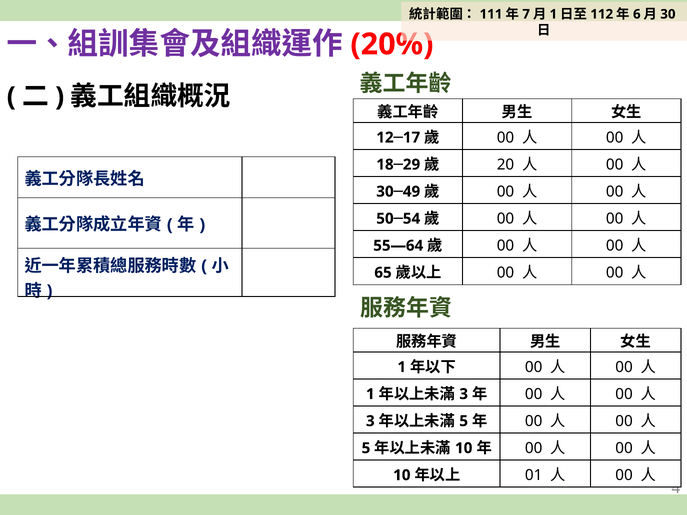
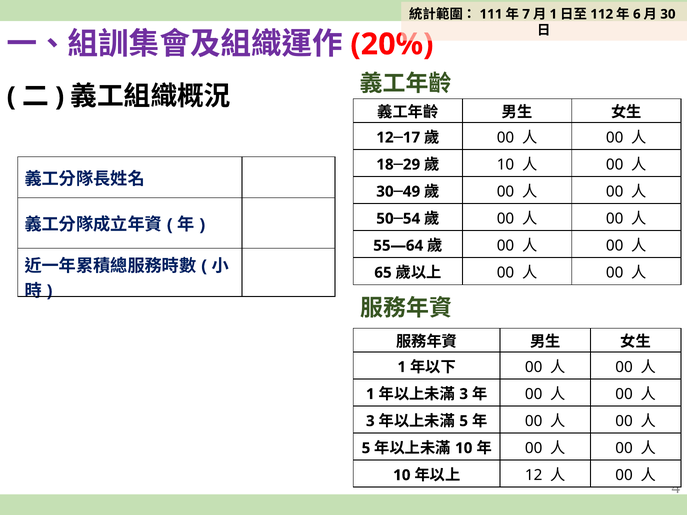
20: 20 -> 10 (505, 165)
01: 01 -> 12 (534, 475)
